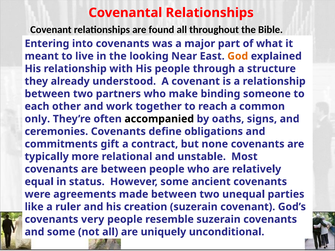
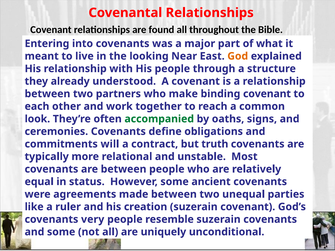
binding someone: someone -> covenant (267, 94)
only: only -> look (37, 119)
accompanied colour: black -> green (159, 119)
gift: gift -> will (110, 144)
none: none -> truth (215, 144)
